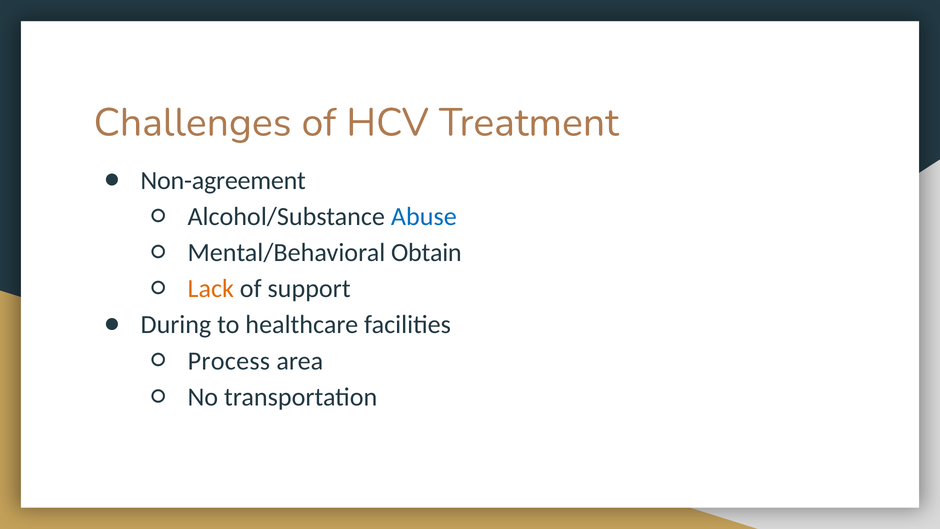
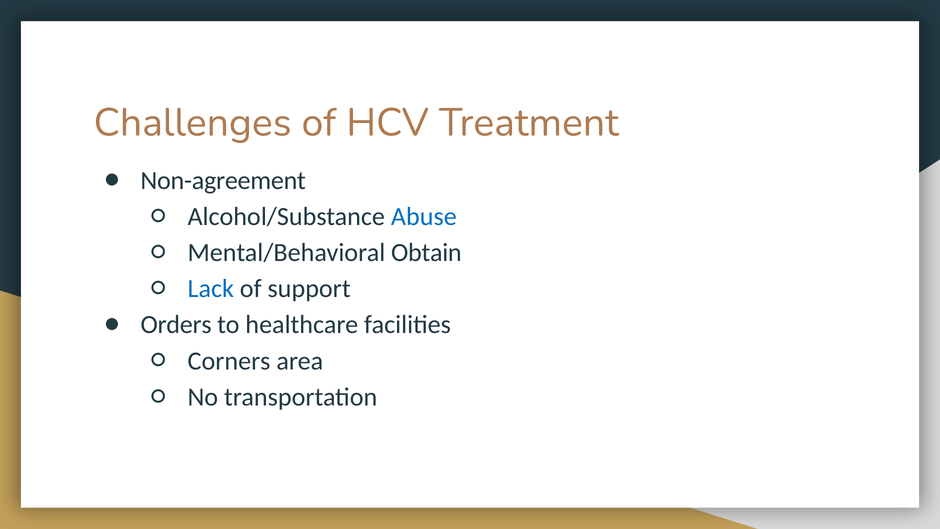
Lack colour: orange -> blue (211, 289)
During: During -> Orders (176, 325)
Process: Process -> Corners (229, 361)
